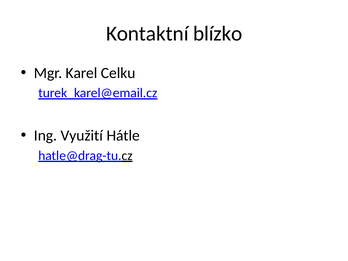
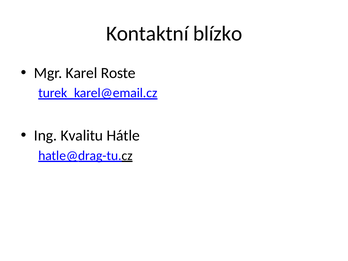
Celku: Celku -> Roste (118, 73)
Využití: Využití -> Kvalitu (82, 136)
